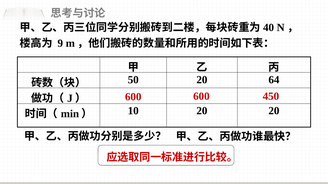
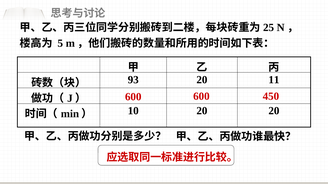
40: 40 -> 25 (269, 28)
9: 9 -> 5 (60, 43)
50: 50 -> 93 (133, 80)
64: 64 -> 11 (274, 80)
